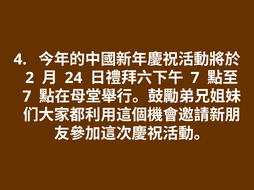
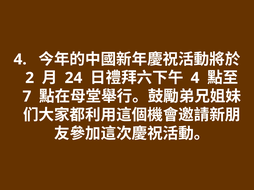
7: 7 -> 4 (195, 78)
